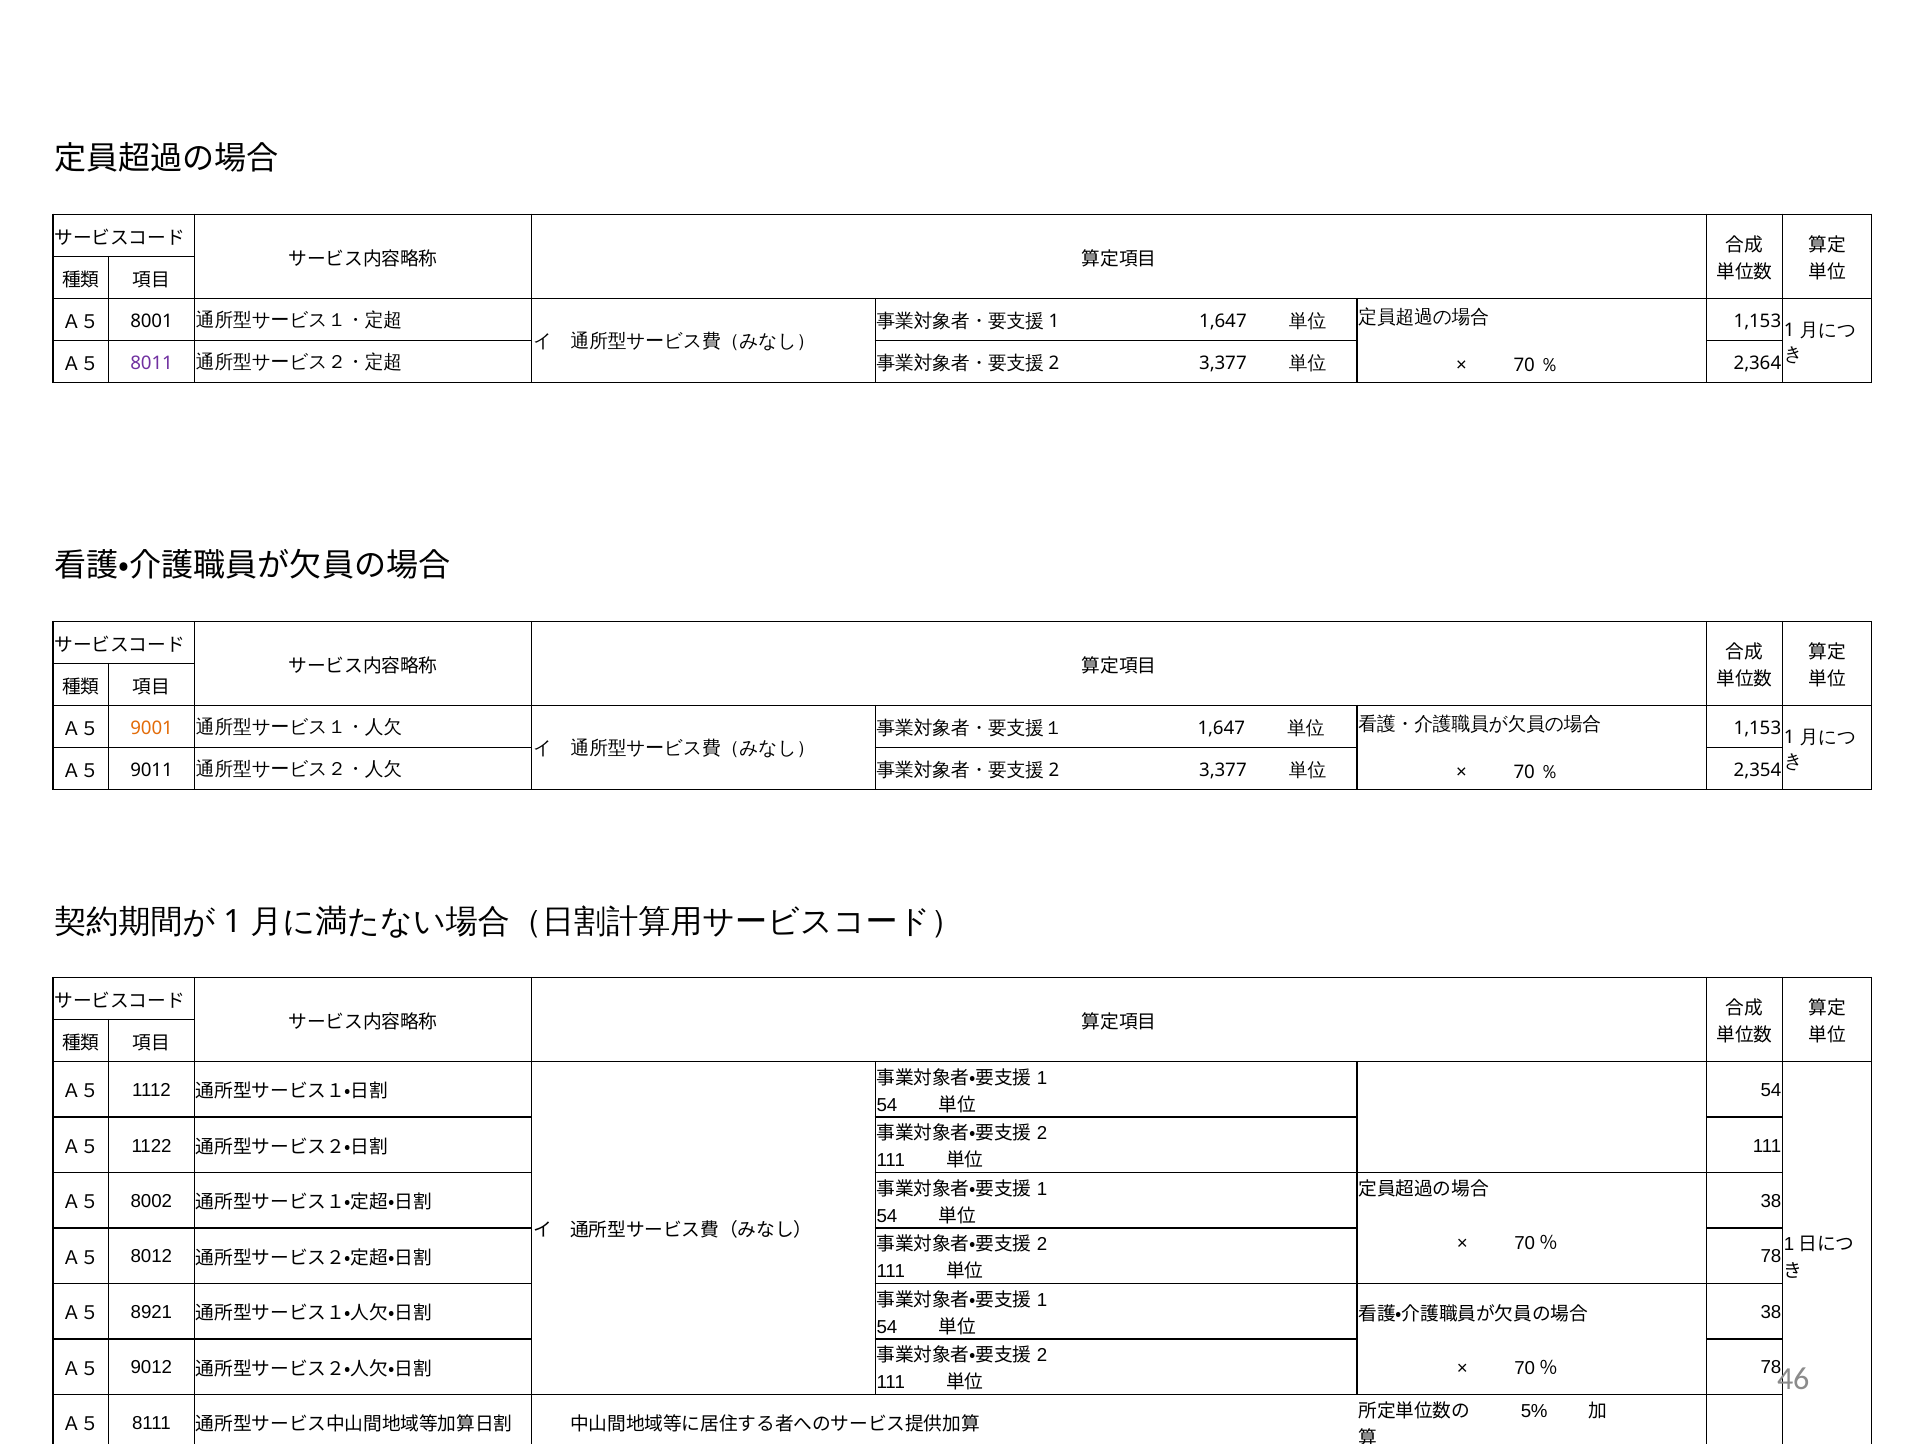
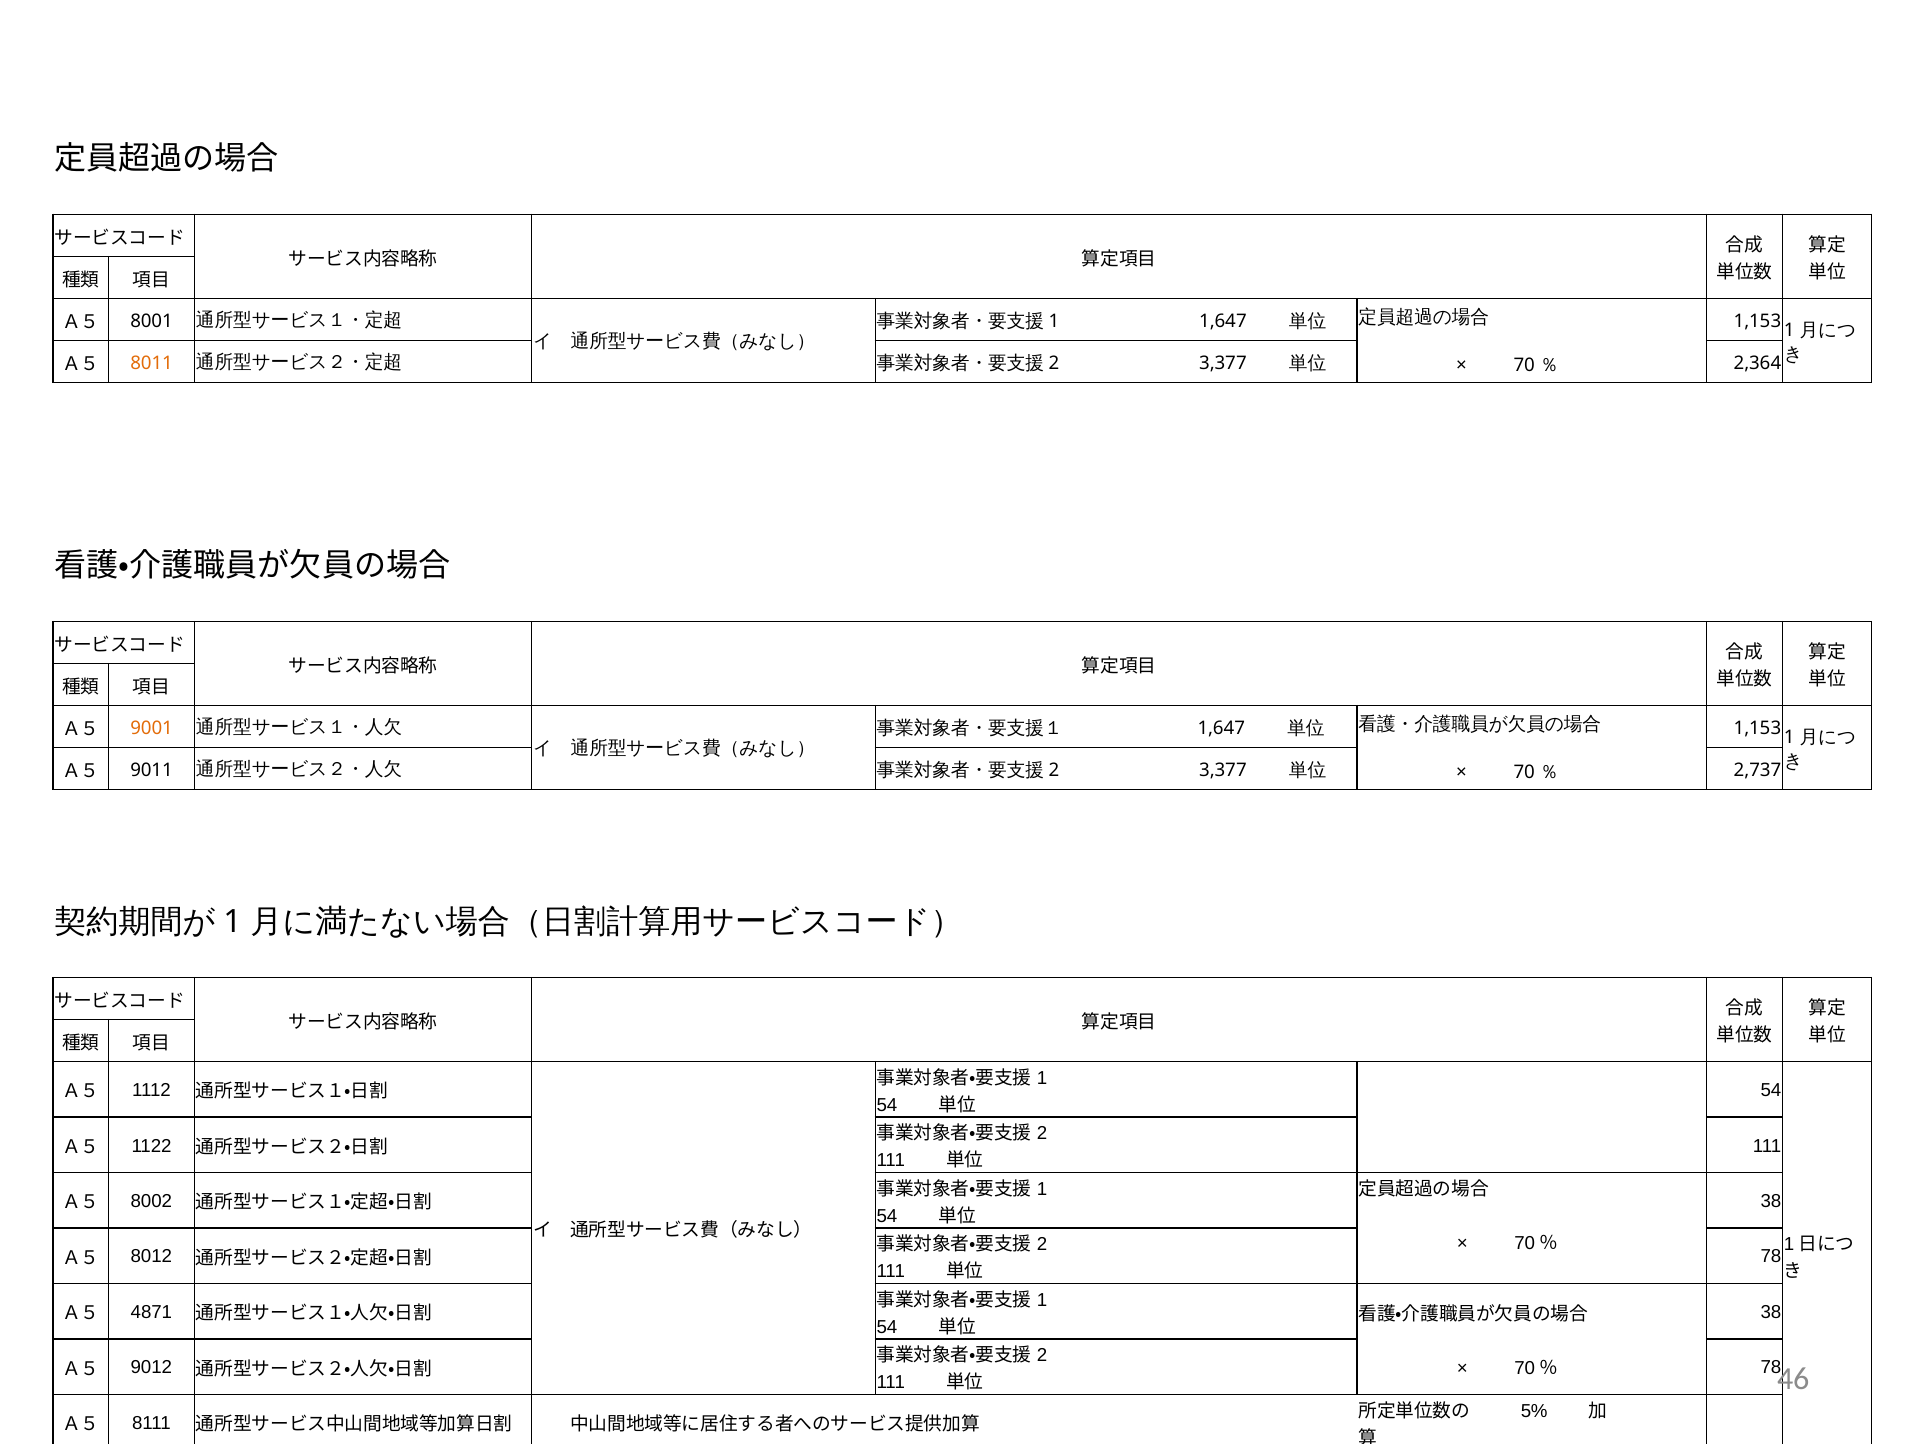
8011 colour: purple -> orange (152, 363)
2,354: 2,354 -> 2,737 (1757, 770)
8921: 8921 -> 4871 (151, 1312)
